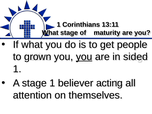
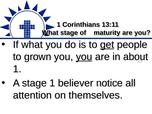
get underline: none -> present (107, 45)
sided: sided -> about (136, 57)
acting: acting -> notice (109, 83)
